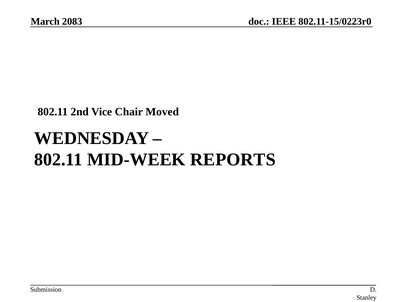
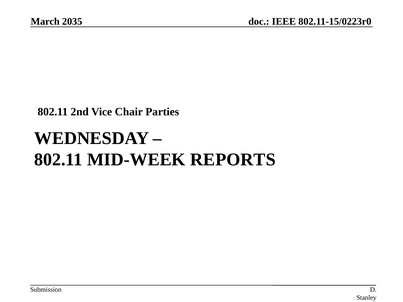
2083: 2083 -> 2035 (72, 22)
Moved: Moved -> Parties (162, 112)
